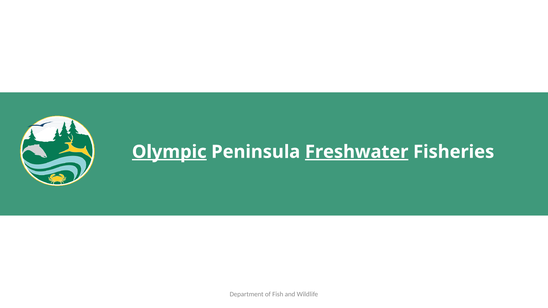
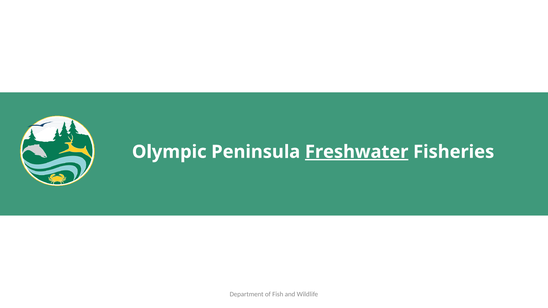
Olympic underline: present -> none (169, 152)
